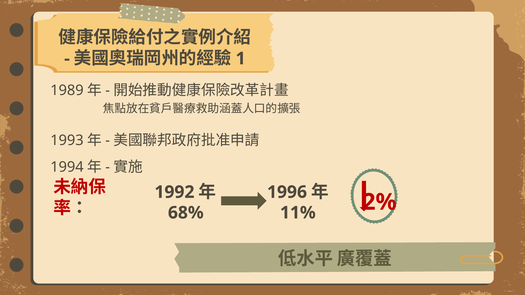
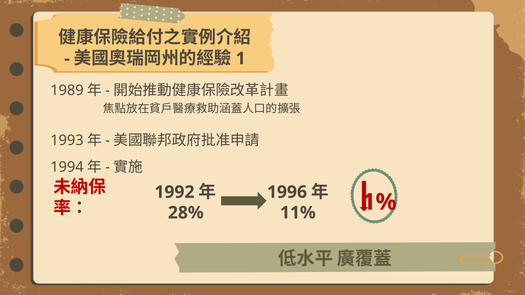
2%: 2% -> 1% (379, 202)
68%: 68% -> 28% (186, 213)
